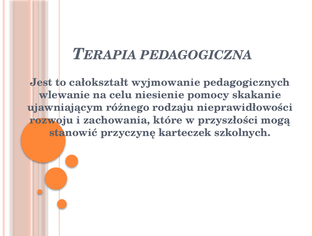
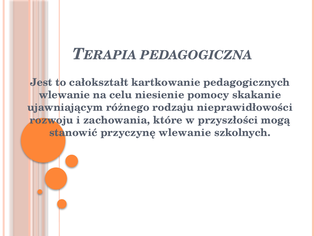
wyjmowanie: wyjmowanie -> kartkowanie (166, 82)
przyczynę karteczek: karteczek -> wlewanie (185, 132)
